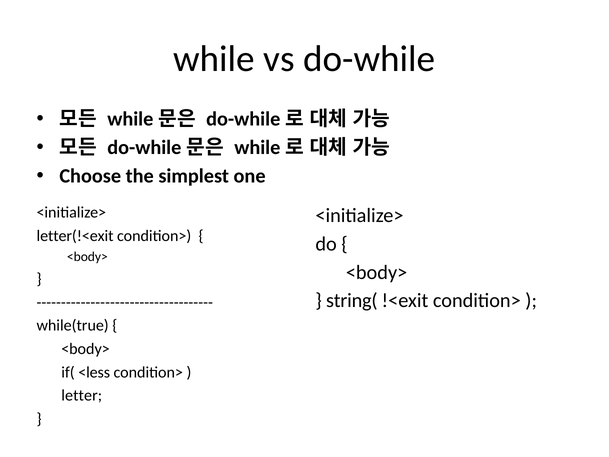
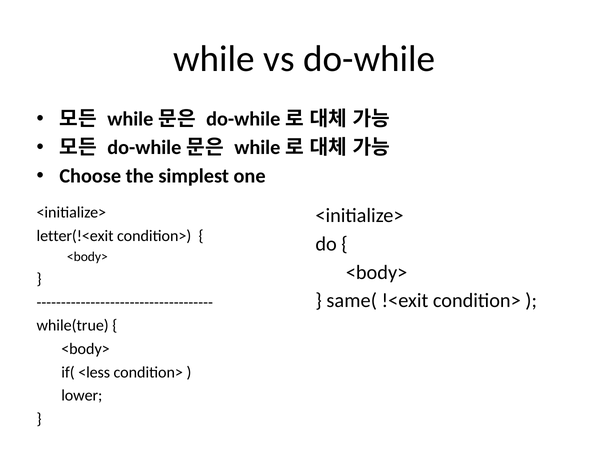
string(: string( -> same( (352, 301)
letter: letter -> lower (82, 395)
